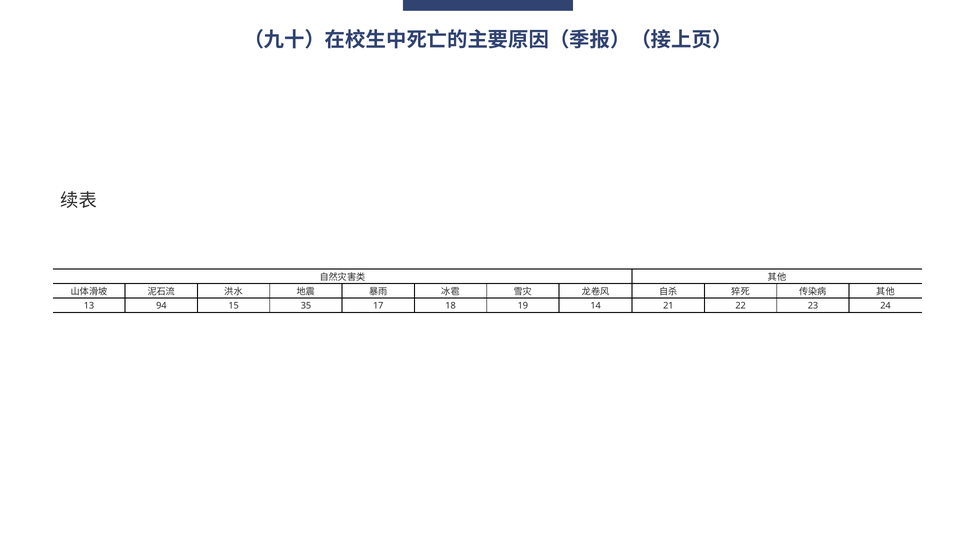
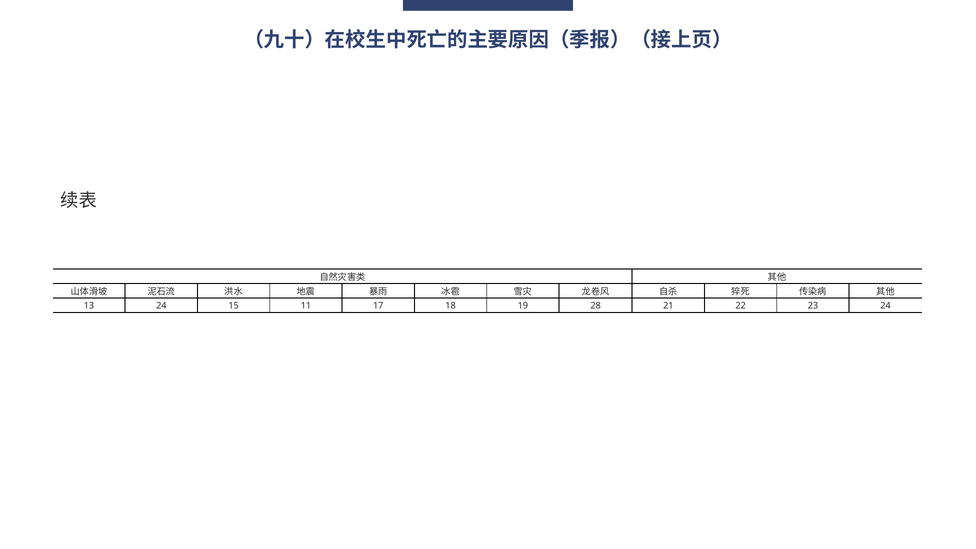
13 94: 94 -> 24 (161, 306)
35: 35 -> 11 (306, 306)
14: 14 -> 28 (596, 306)
